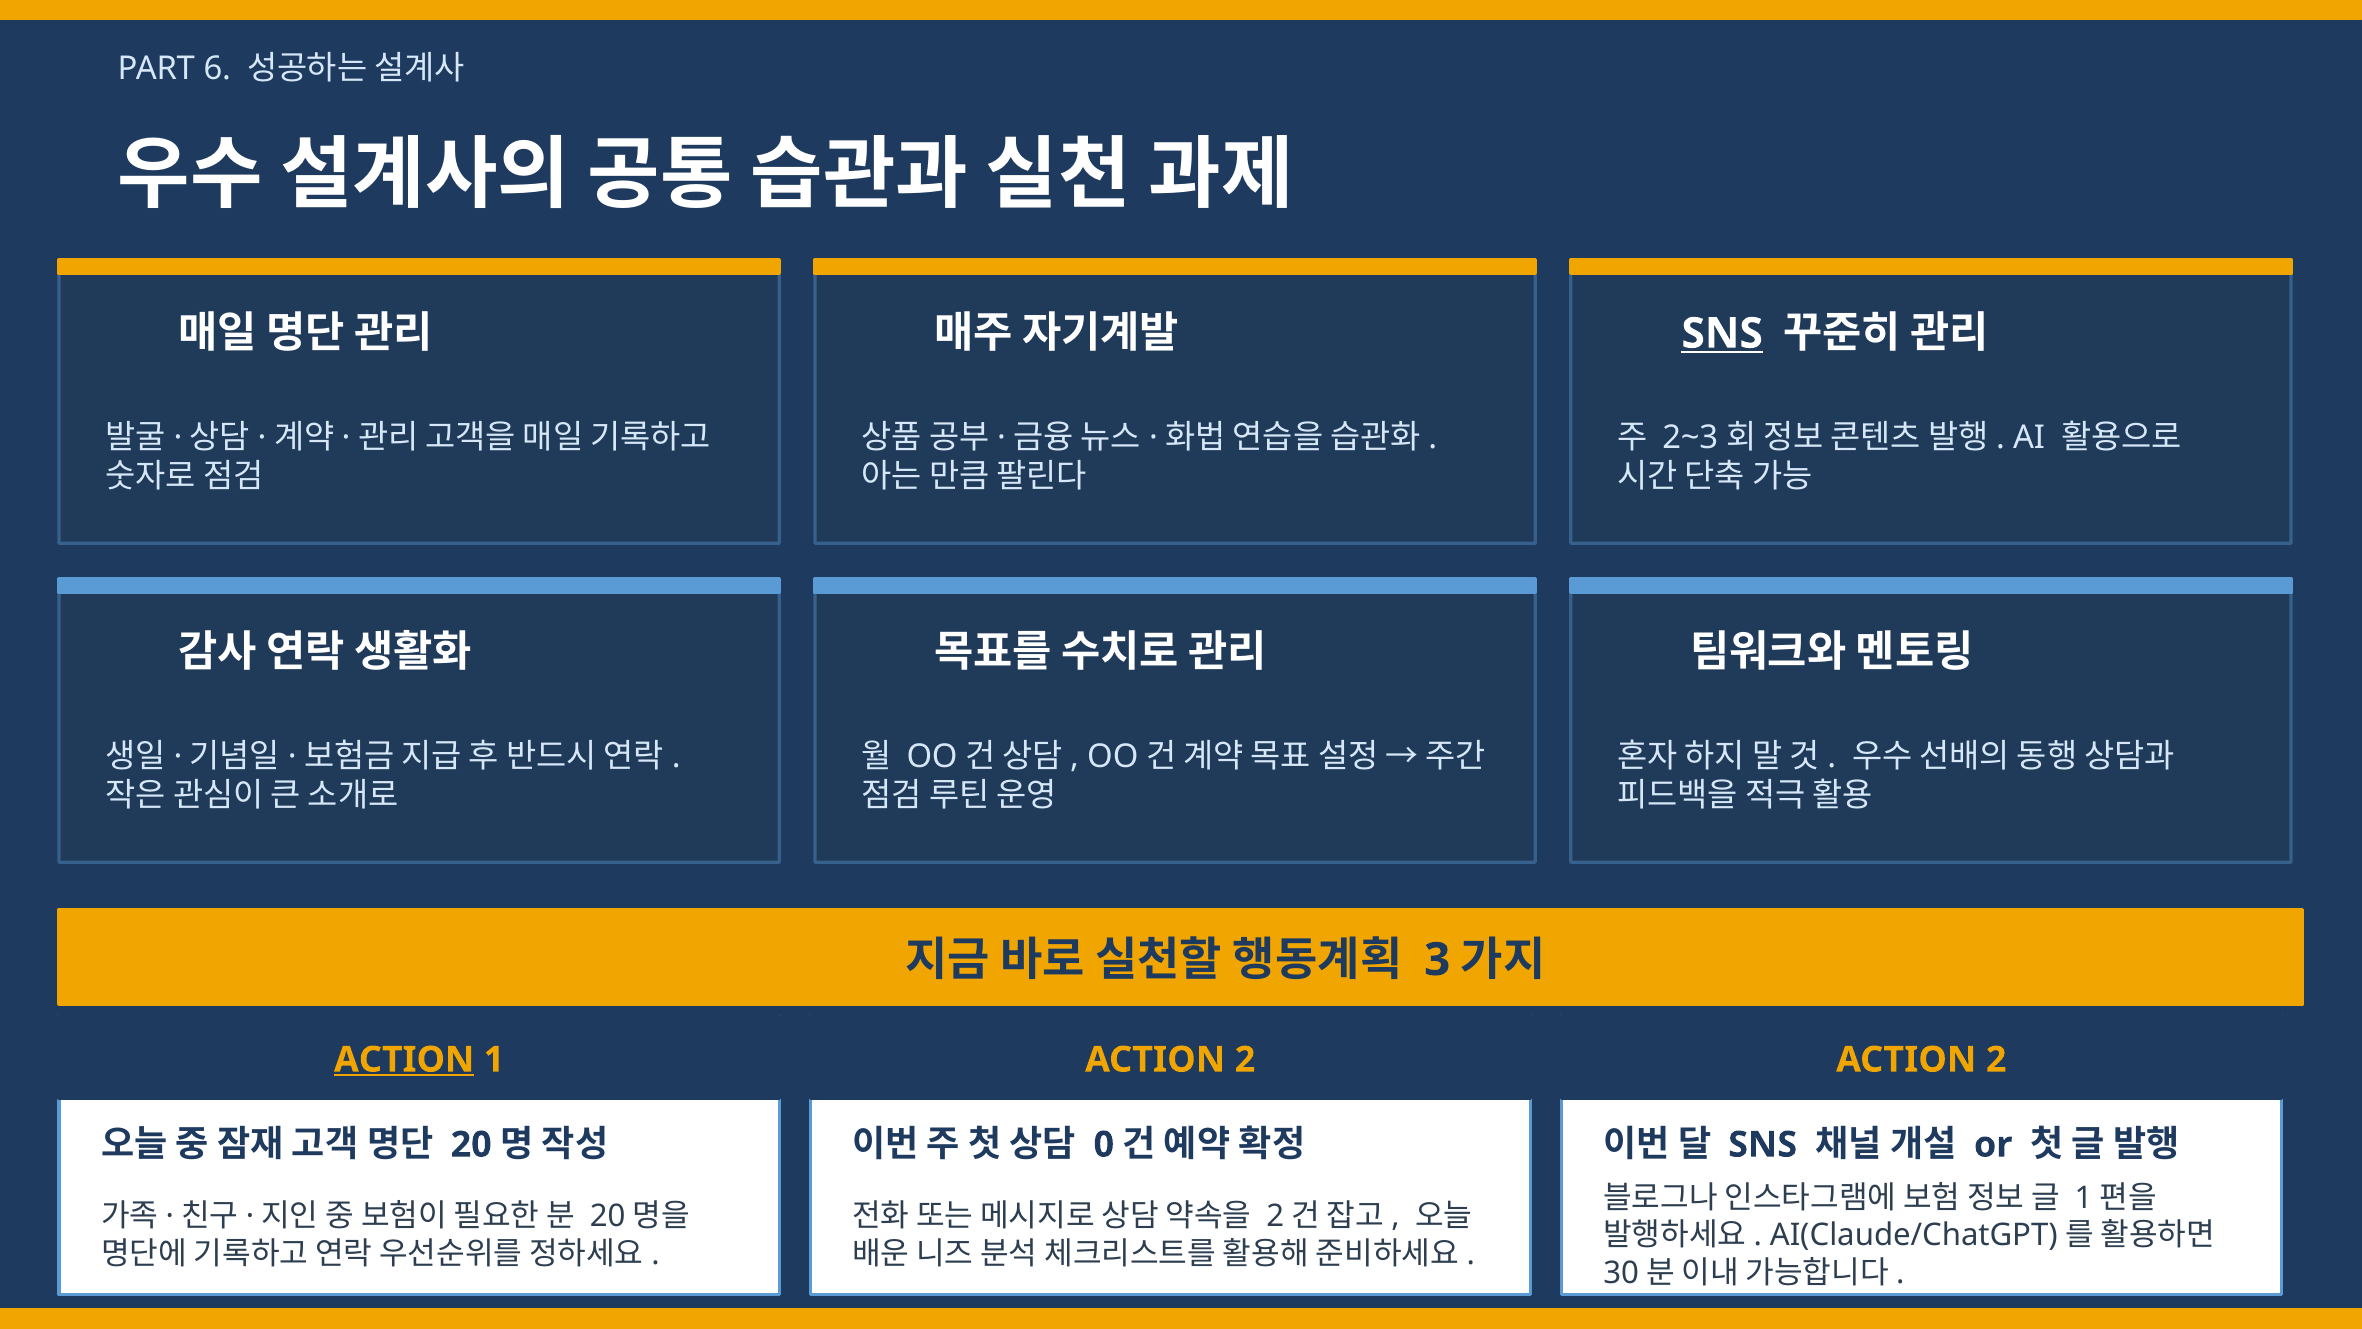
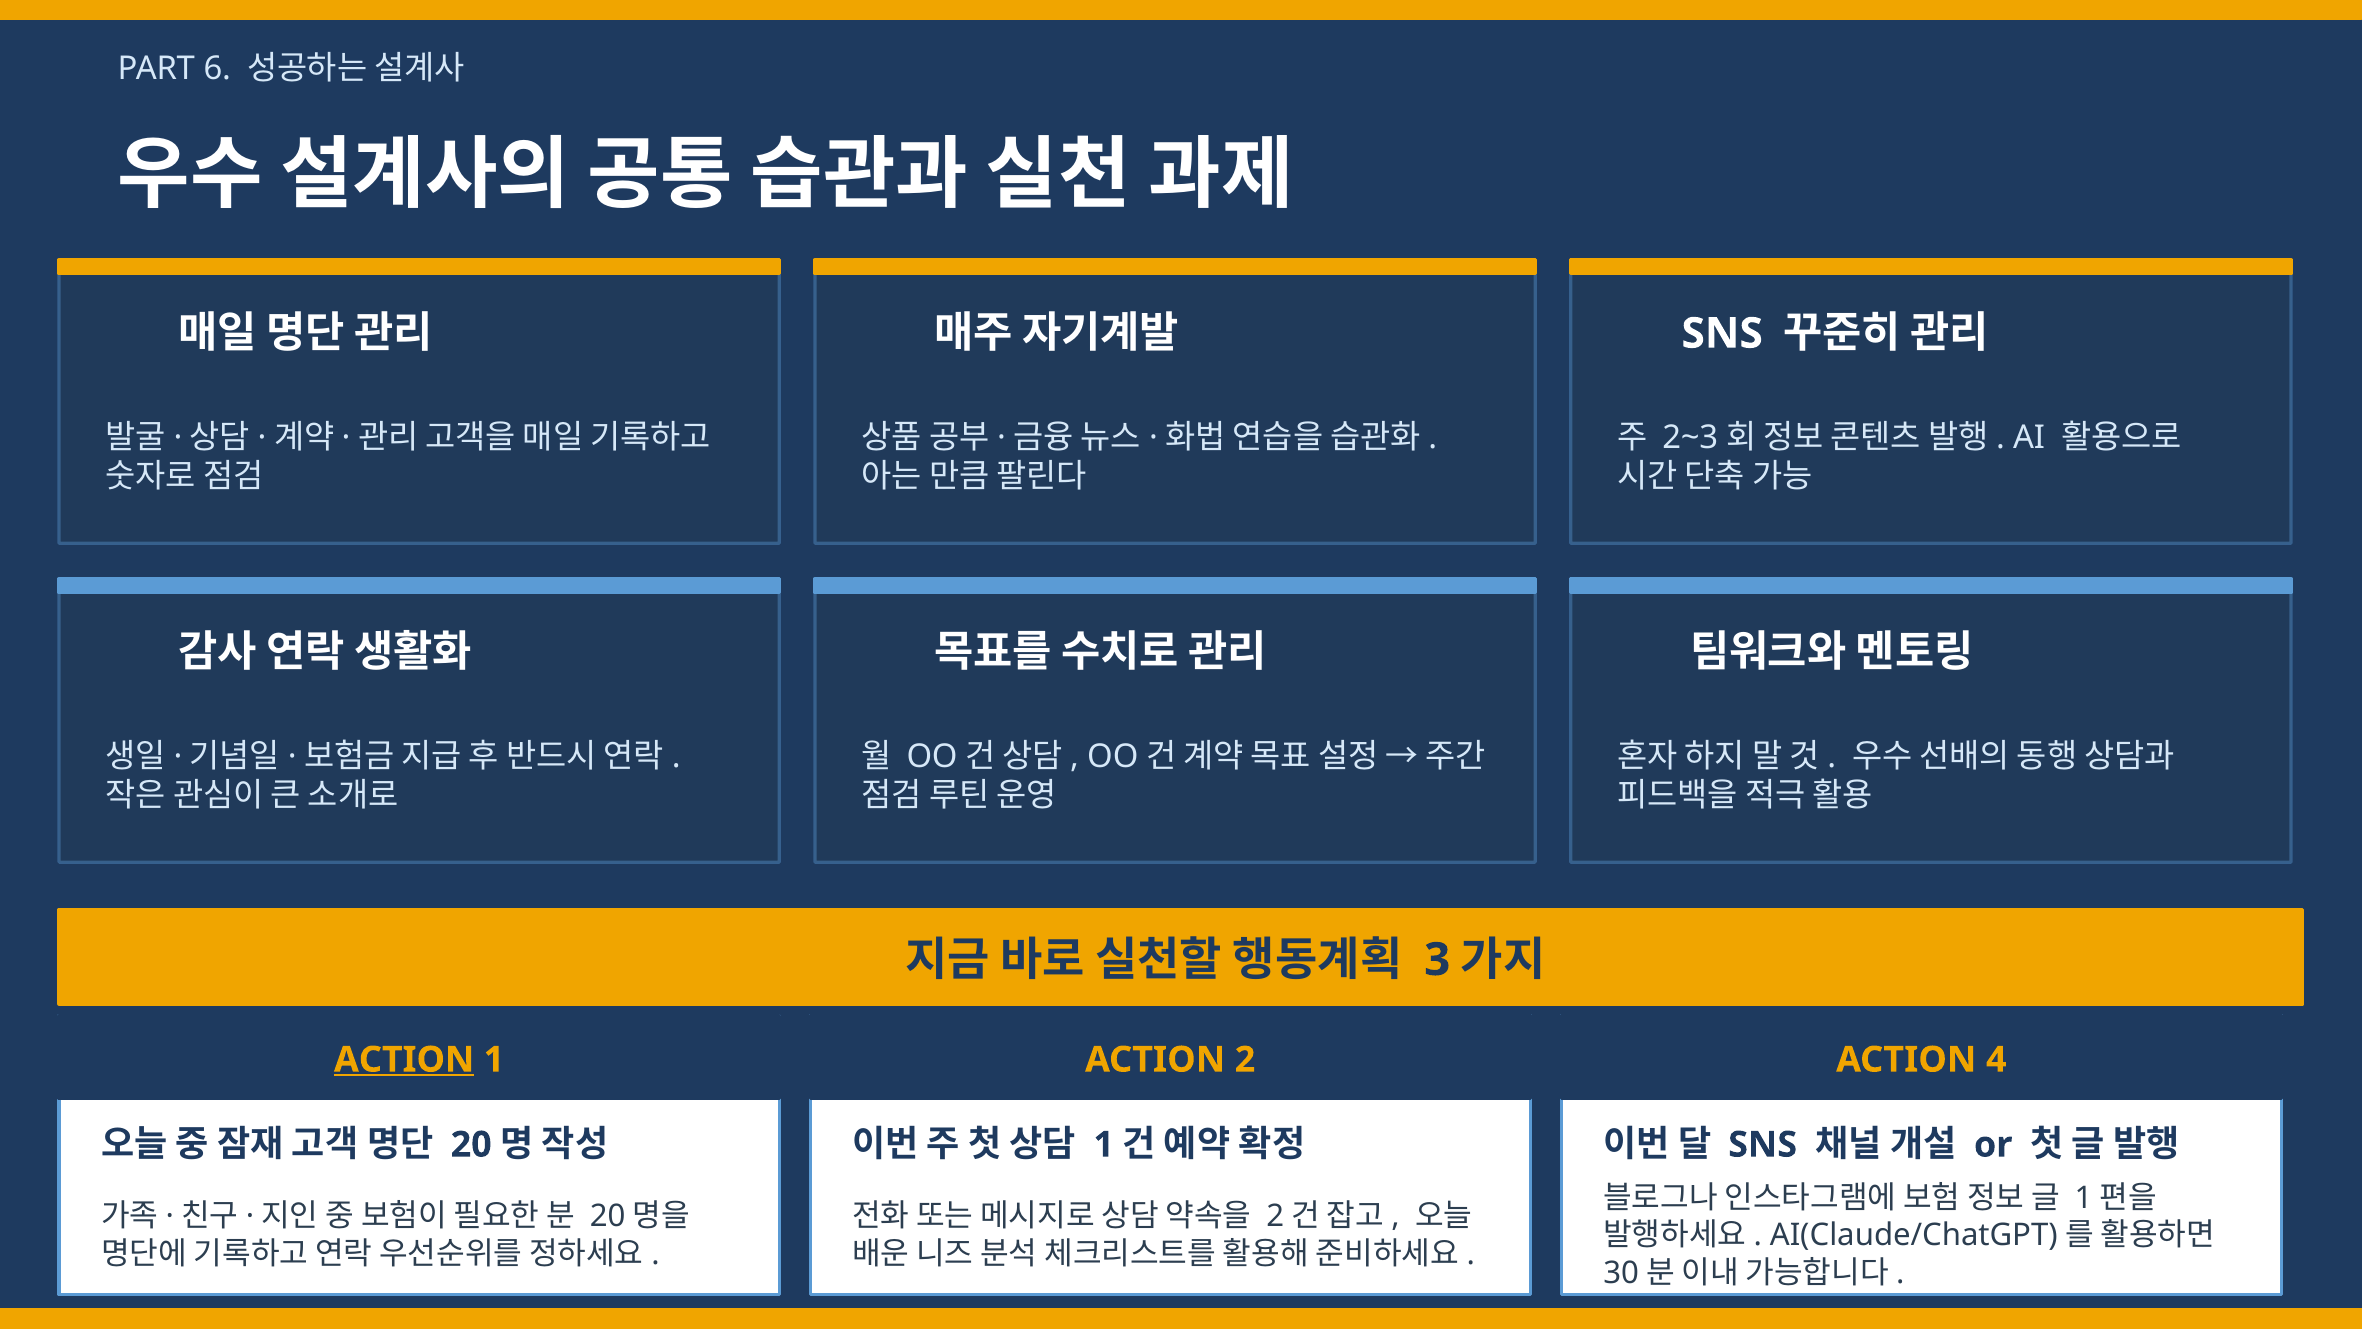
SNS underline: present -> none (1722, 334)
2: 2 -> 4 (1996, 1059)
0: 0 -> 1 (1104, 1144)
